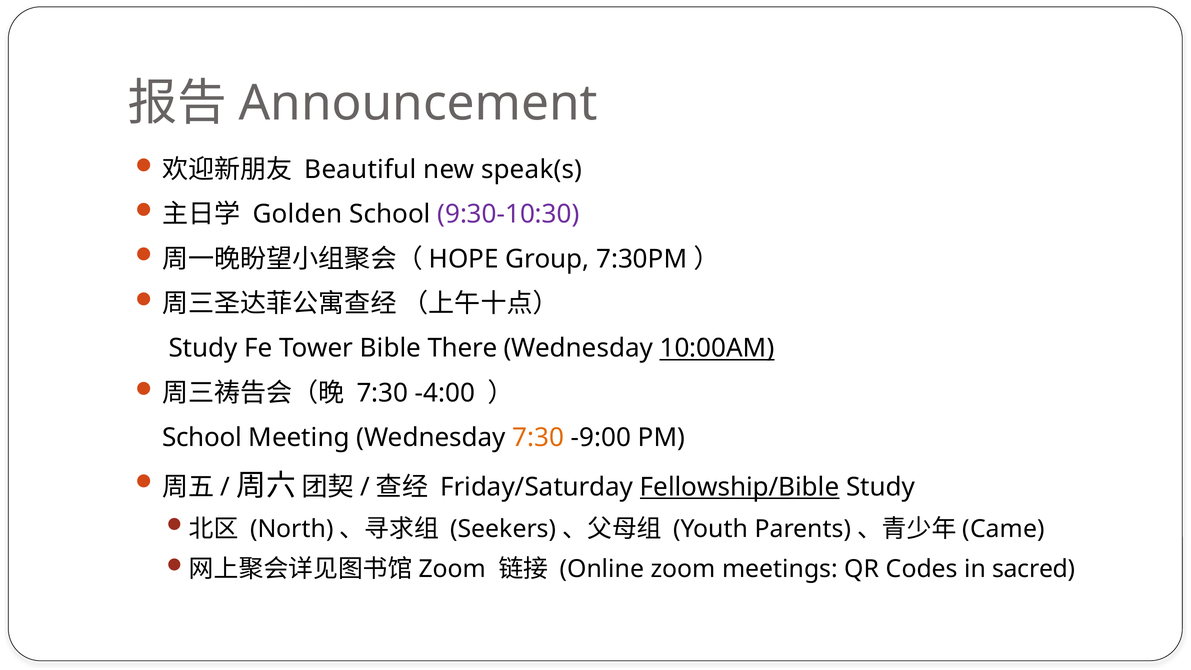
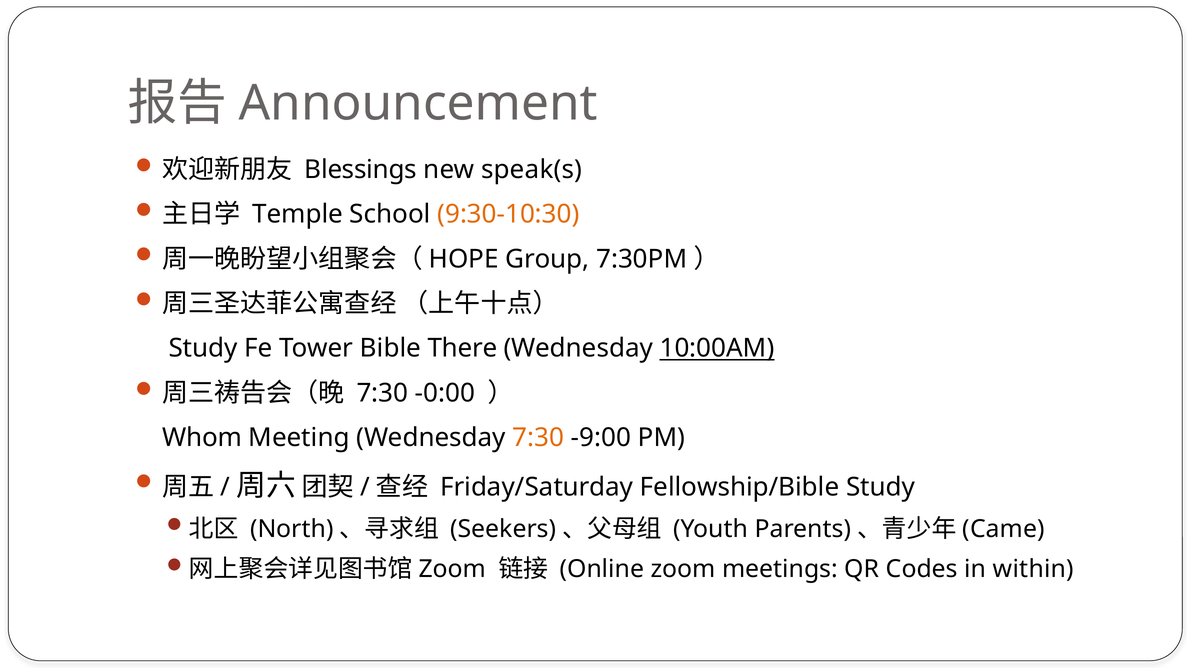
Beautiful: Beautiful -> Blessings (361, 170)
Golden: Golden -> Temple (298, 214)
9:30-10:30 colour: purple -> orange (508, 214)
-4:00: -4:00 -> -0:00 (445, 393)
School: School -> Whom (202, 438)
Fellowship/Bible underline: present -> none (740, 487)
sacred: sacred -> within (1033, 569)
